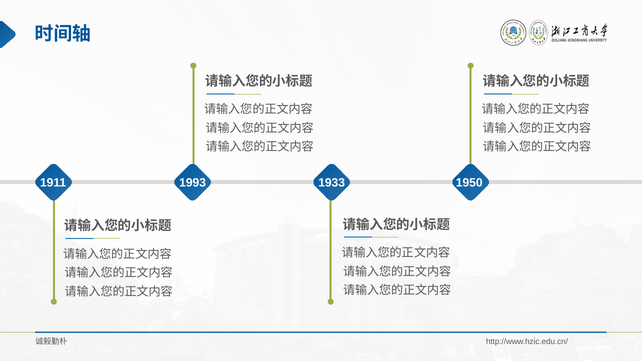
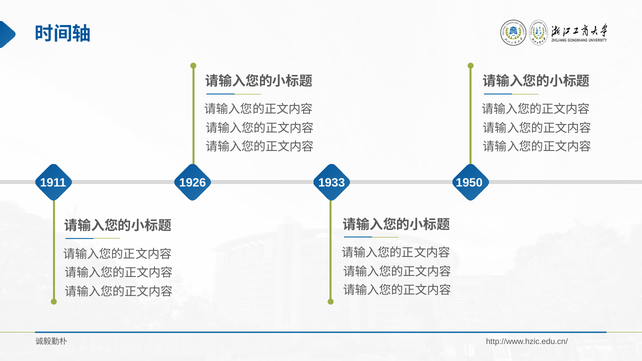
1993: 1993 -> 1926 (193, 183)
